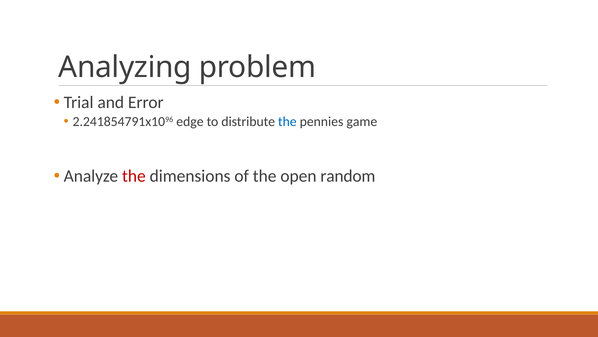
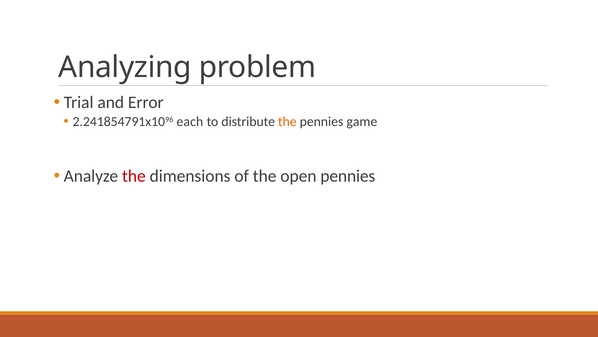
edge: edge -> each (190, 121)
the colour: blue -> orange (287, 121)
open random: random -> pennies (348, 176)
